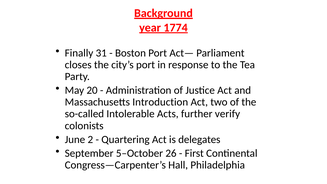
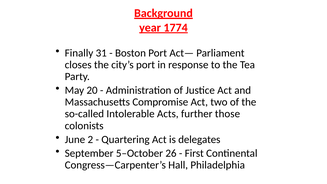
Introduction: Introduction -> Compromise (160, 102)
verify: verify -> those (228, 114)
